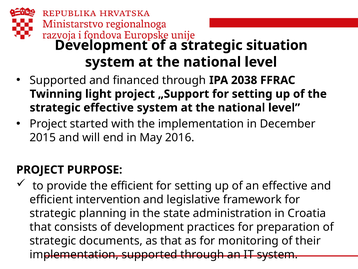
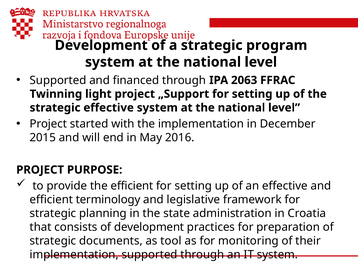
situation: situation -> program (277, 45)
2038: 2038 -> 2063 (244, 80)
intervention: intervention -> terminology (108, 199)
as that: that -> tool (171, 240)
